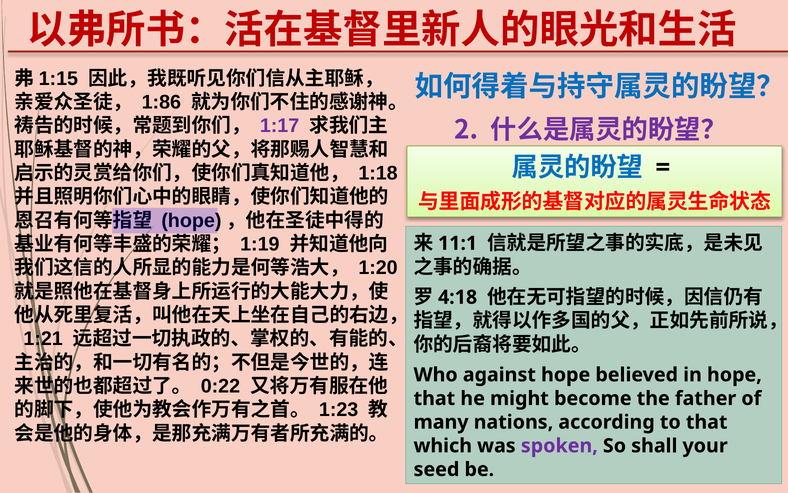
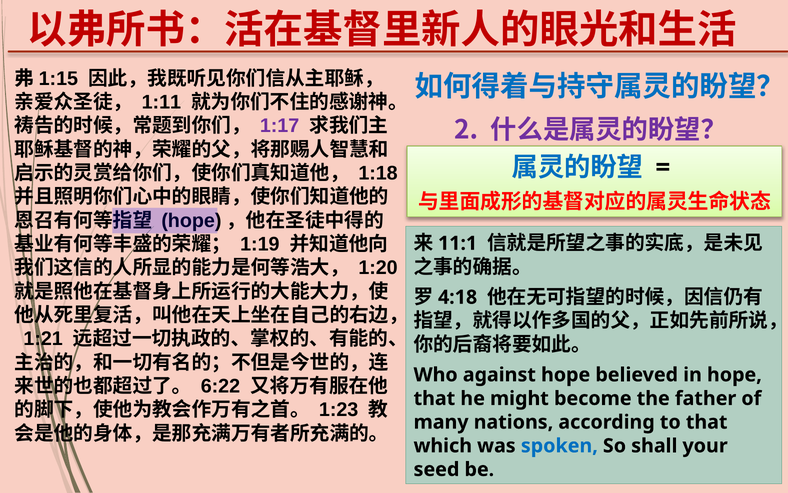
1:86: 1:86 -> 1:11 (161, 102)
0:22: 0:22 -> 6:22 (220, 386)
spoken colour: purple -> blue (559, 445)
